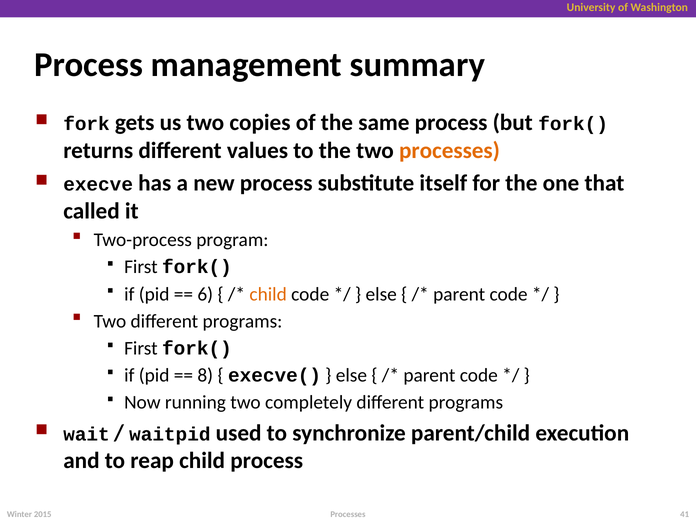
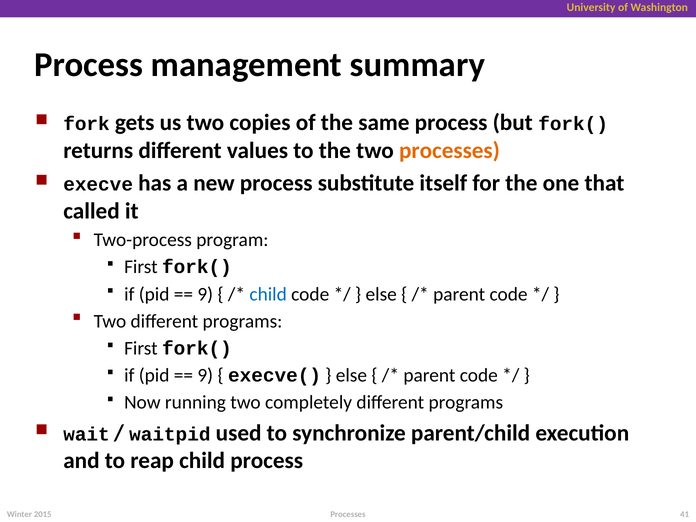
6: 6 -> 9 (205, 294)
child colour: orange -> blue (268, 294)
8: 8 -> 9 (205, 375)
